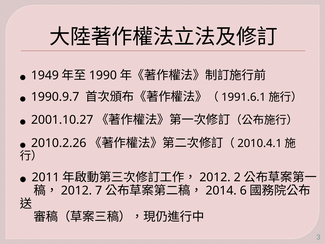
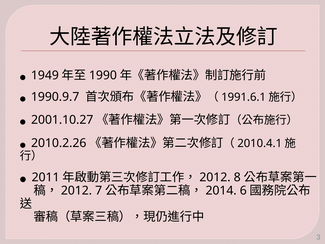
2: 2 -> 8 (237, 177)
